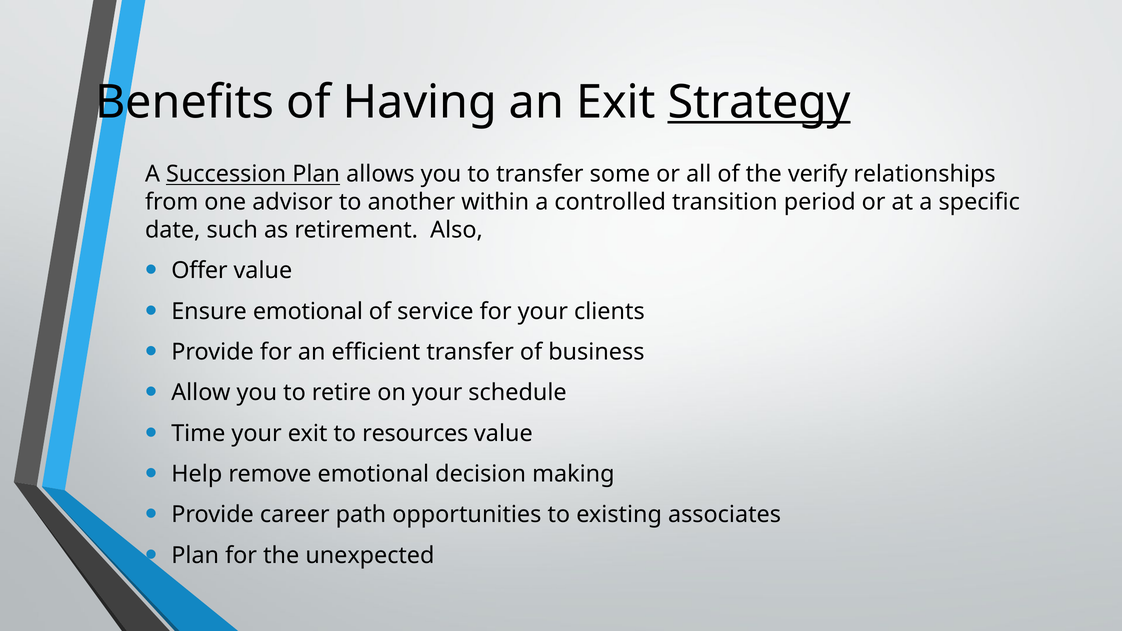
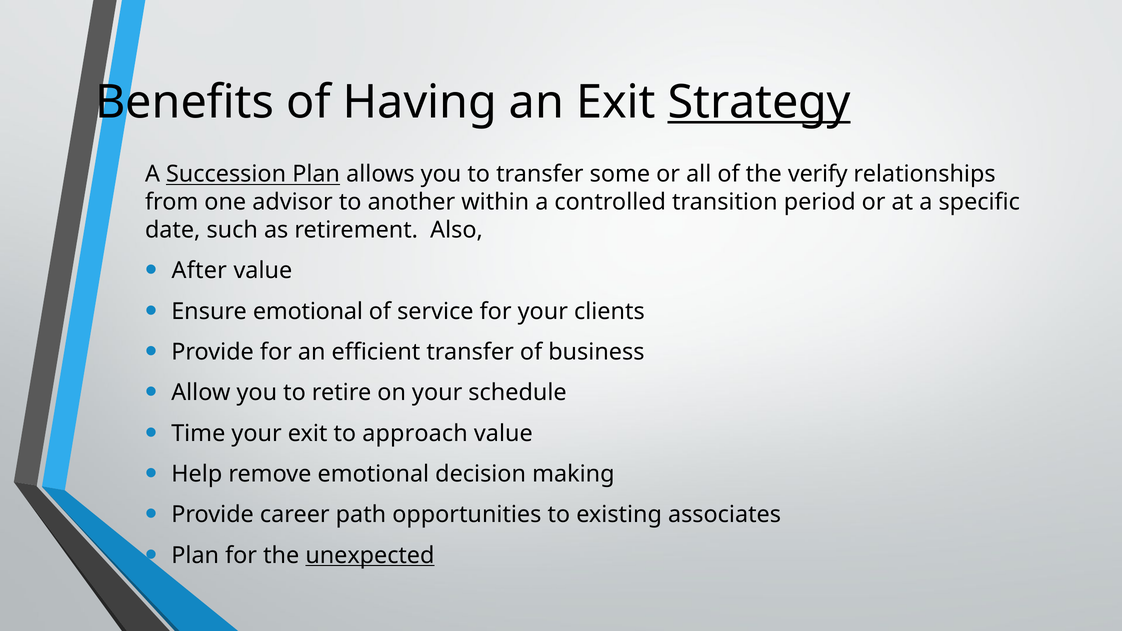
Offer: Offer -> After (199, 271)
resources: resources -> approach (415, 433)
unexpected underline: none -> present (370, 556)
